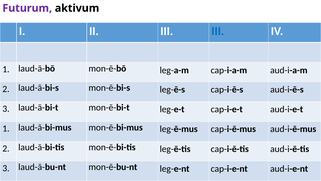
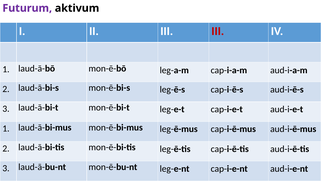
III colour: blue -> red (218, 31)
